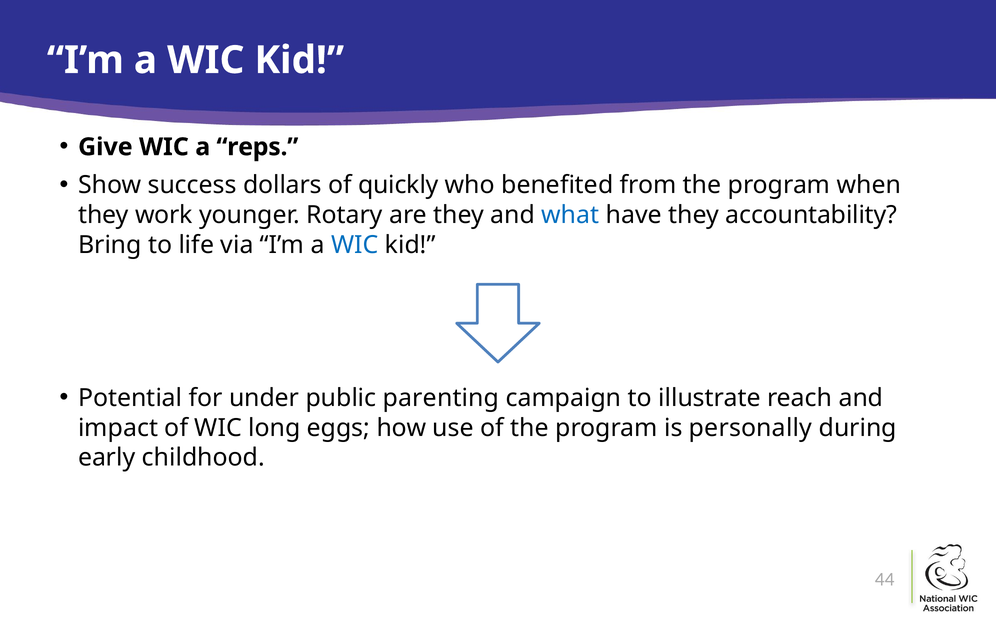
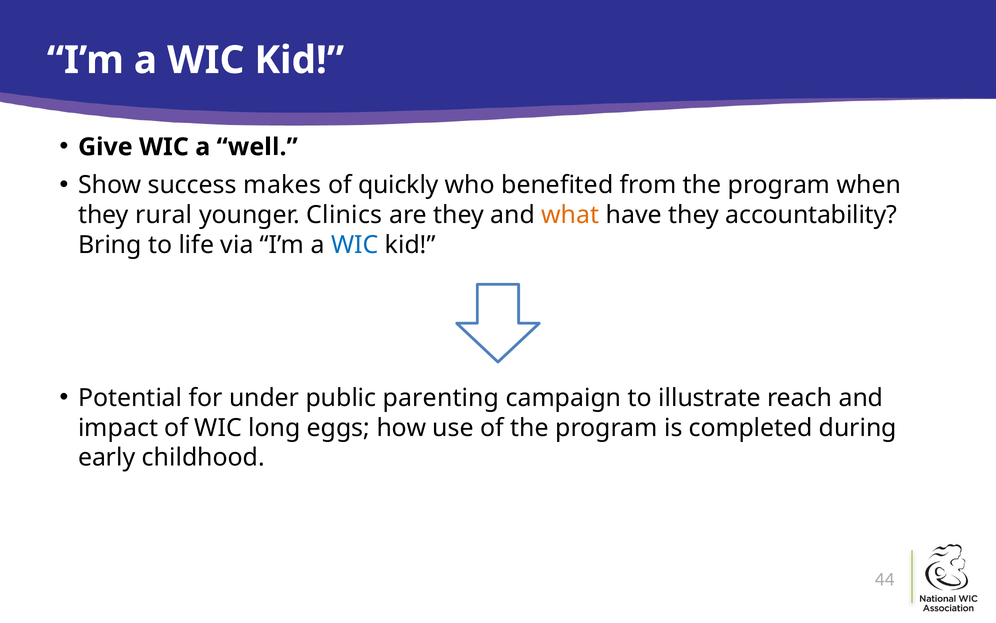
reps: reps -> well (257, 147)
dollars: dollars -> makes (282, 185)
work: work -> rural (164, 215)
Rotary: Rotary -> Clinics (344, 215)
what colour: blue -> orange (570, 215)
personally: personally -> completed (751, 427)
